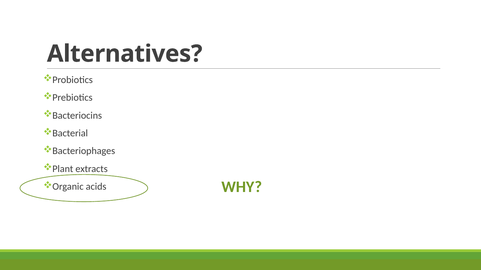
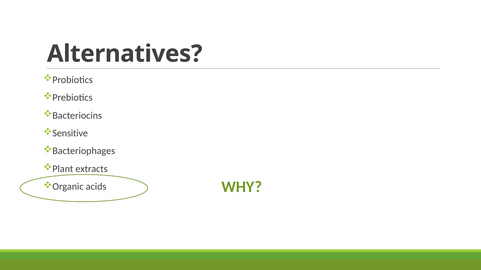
Bacterial: Bacterial -> Sensitive (70, 133)
